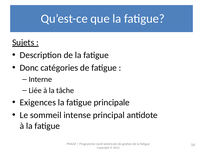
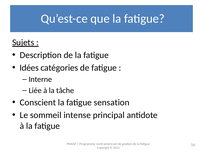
Donc: Donc -> Idées (29, 68)
Exigences: Exigences -> Conscient (38, 103)
principale: principale -> sensation (112, 103)
